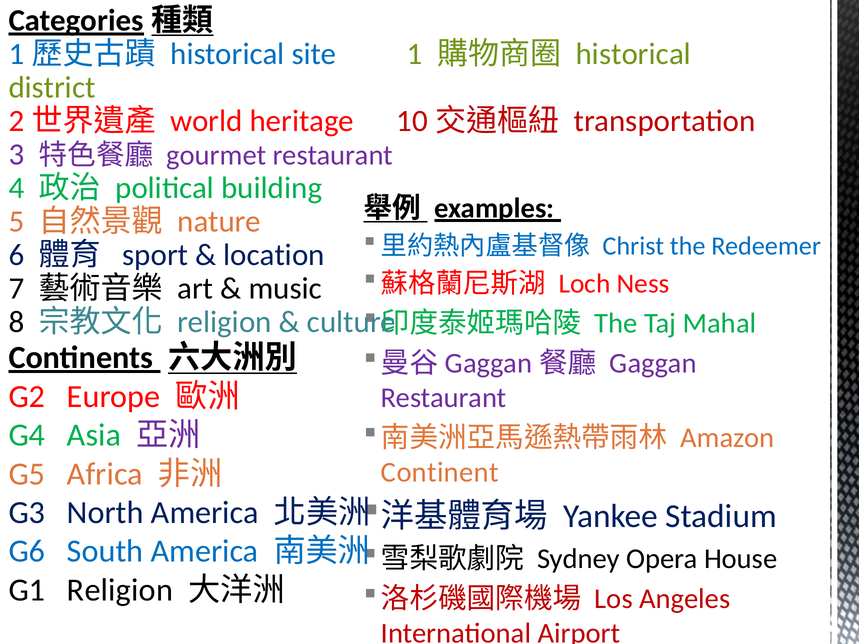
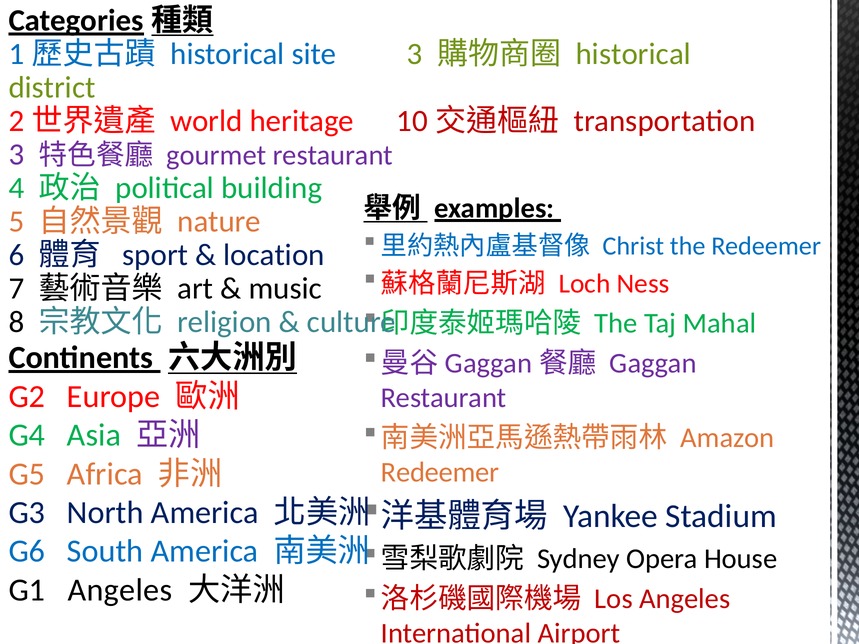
site 1: 1 -> 3 (415, 54)
Continent: Continent -> Redeemer (440, 472)
G1 Religion: Religion -> Angeles (120, 590)
